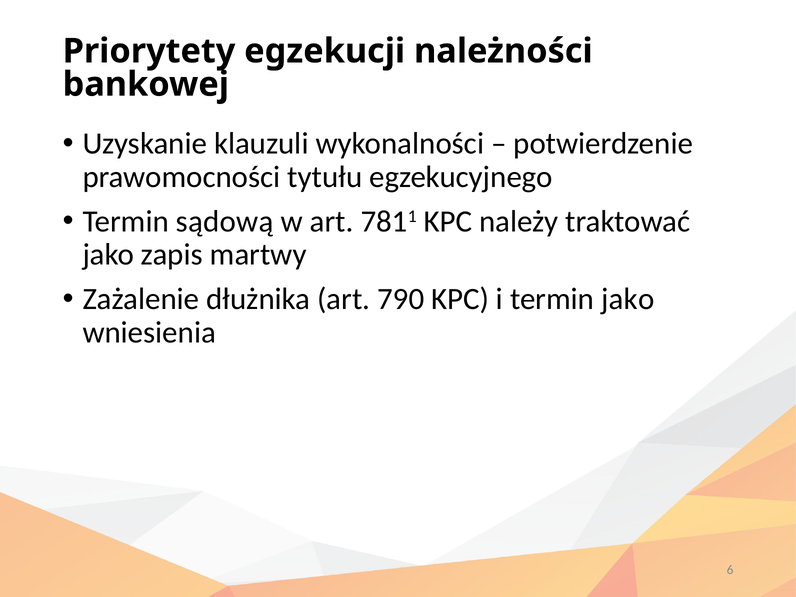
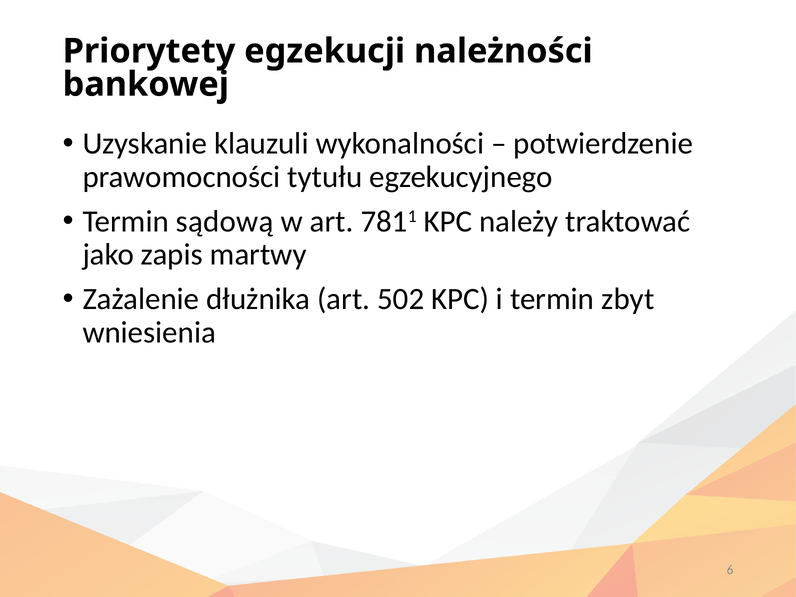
790: 790 -> 502 (401, 299)
termin jako: jako -> zbyt (628, 299)
